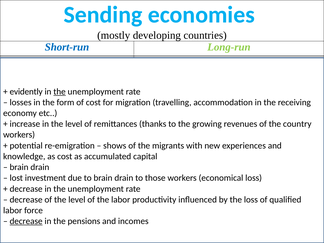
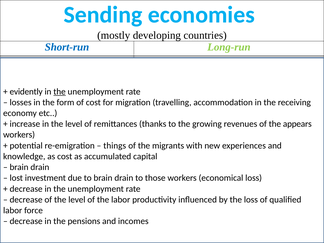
country: country -> appears (297, 124)
shows: shows -> things (115, 146)
decrease underline: present -> none (26, 221)
